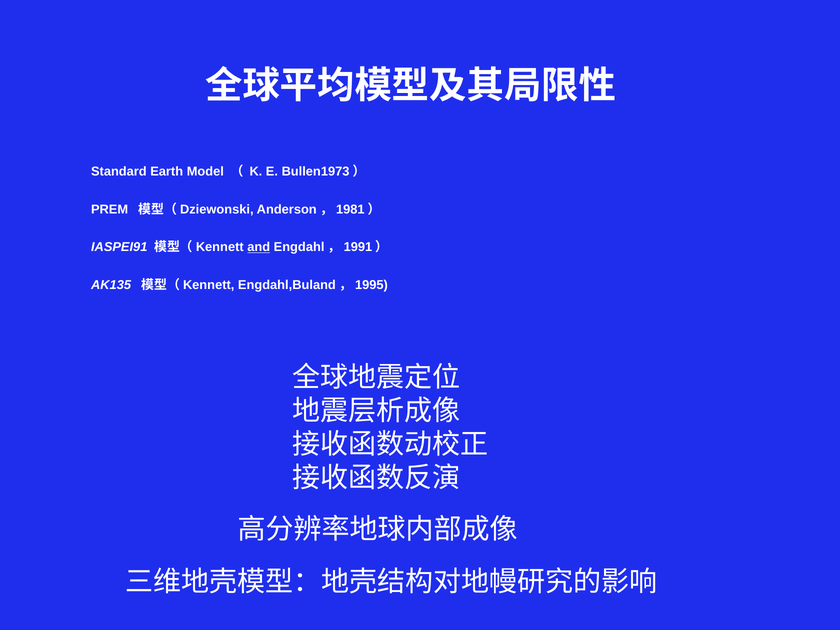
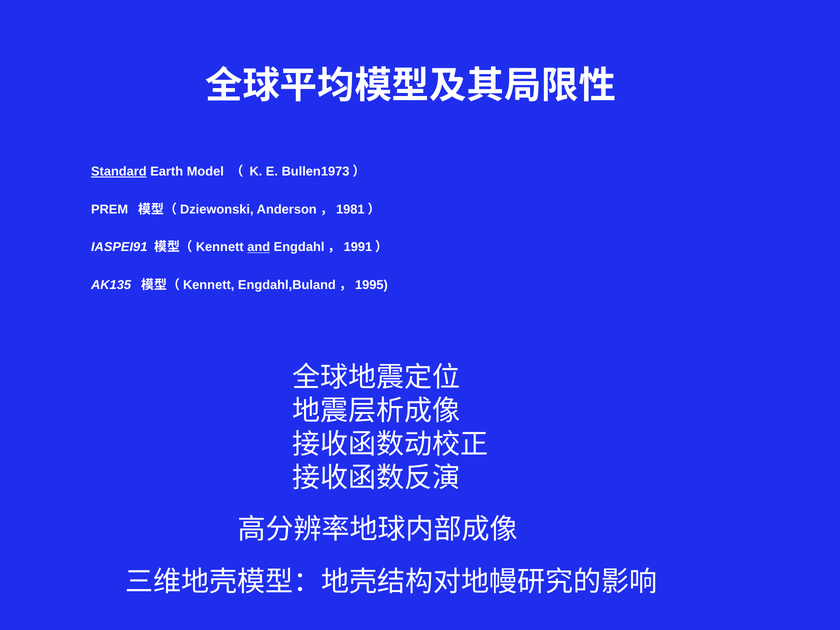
Standard underline: none -> present (119, 172)
